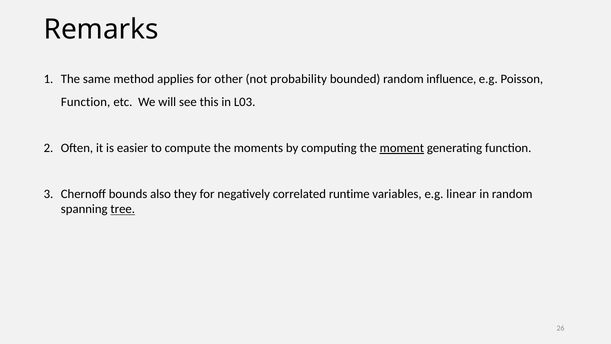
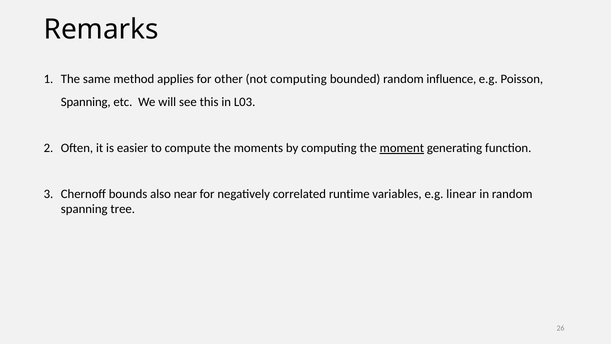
not probability: probability -> computing (299, 79)
Function: Function -> Spanning (86, 102)
they: they -> near (185, 194)
tree underline: present -> none (123, 209)
